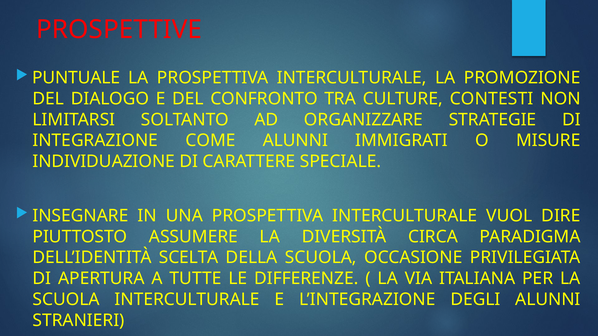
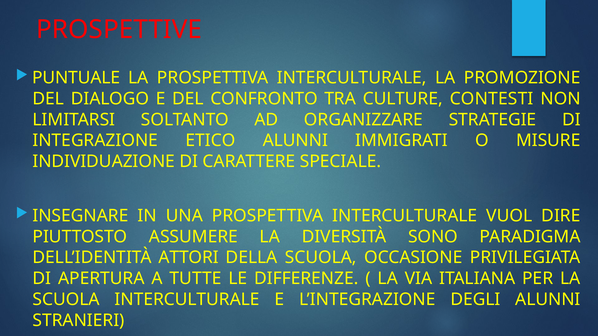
COME: COME -> ETICO (210, 141)
CIRCA: CIRCA -> SONO (433, 237)
SCELTA: SCELTA -> ATTORI (189, 258)
